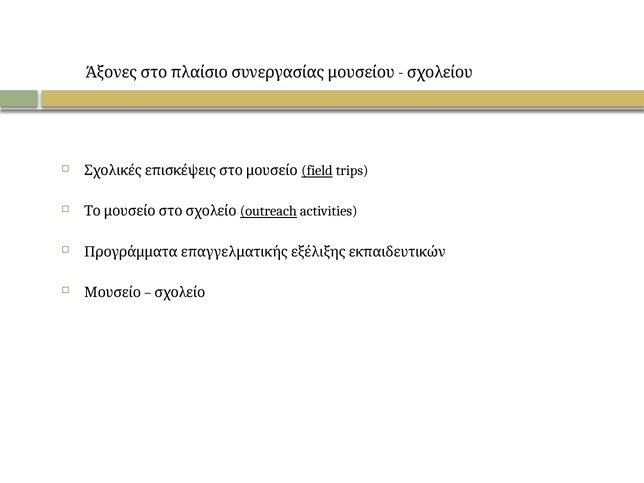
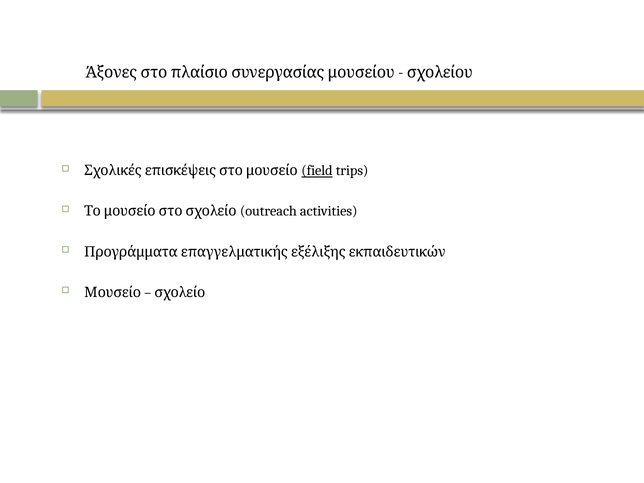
outreach underline: present -> none (268, 211)
